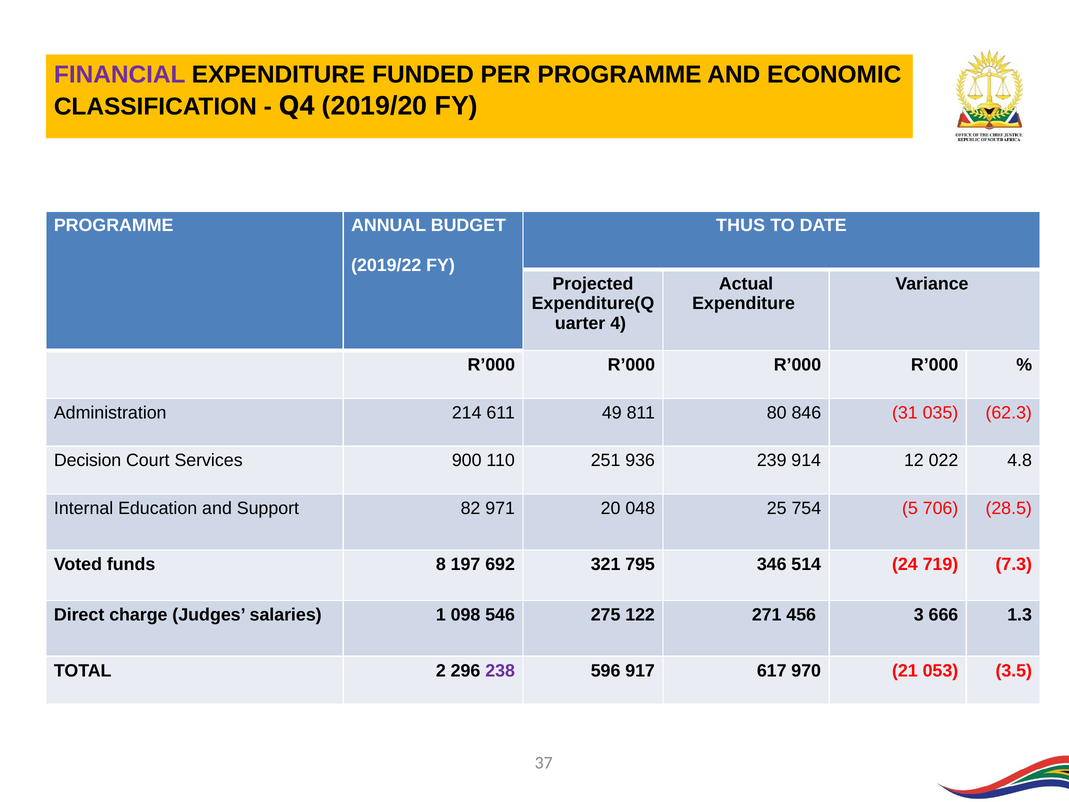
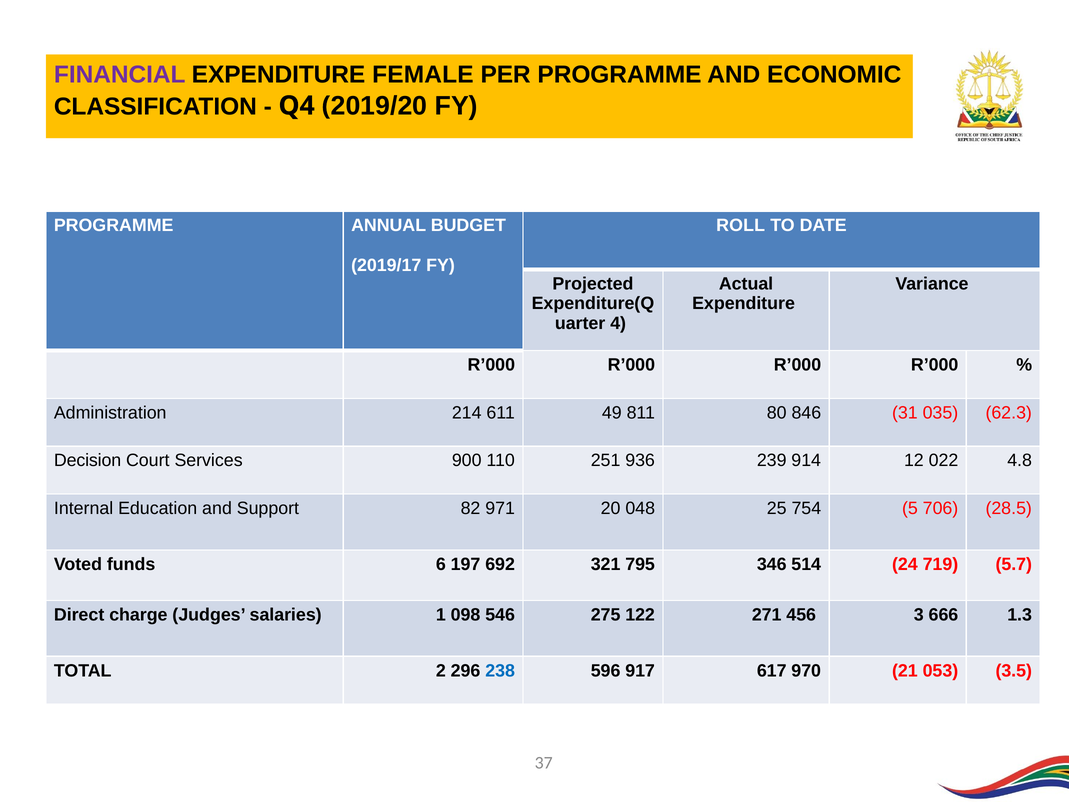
FUNDED: FUNDED -> FEMALE (423, 75)
THUS: THUS -> ROLL (741, 225)
2019/22: 2019/22 -> 2019/17 (386, 265)
8: 8 -> 6 (441, 564)
7.3: 7.3 -> 5.7 (1014, 564)
238 colour: purple -> blue (500, 670)
